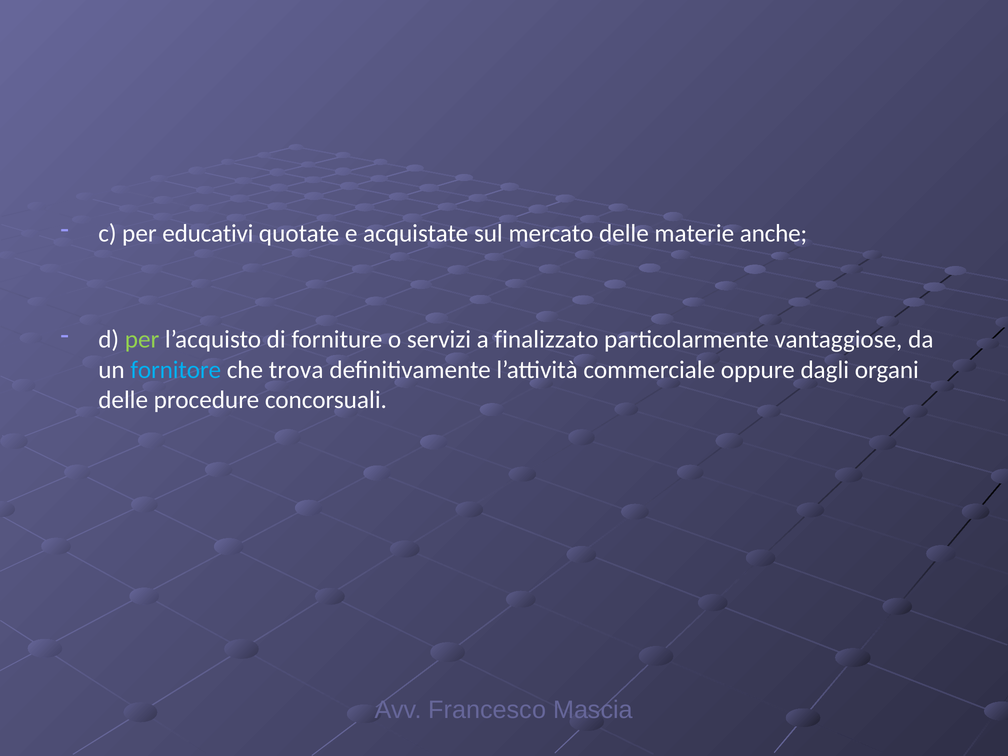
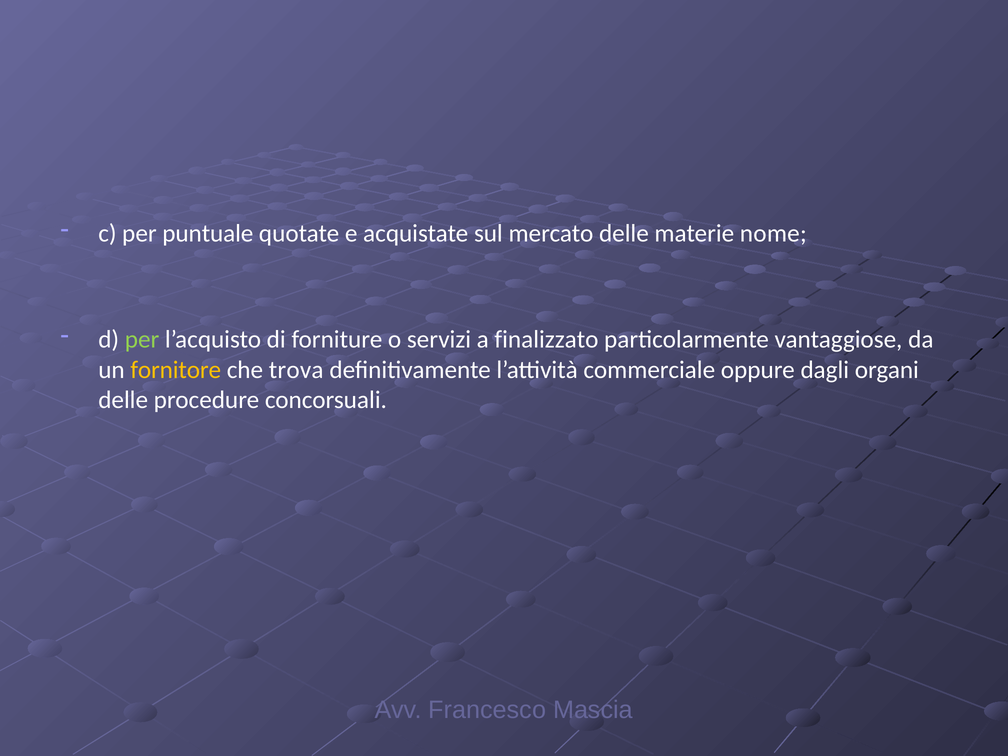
educativi: educativi -> puntuale (208, 234)
anche: anche -> nome (773, 234)
fornitore colour: light blue -> yellow (176, 370)
